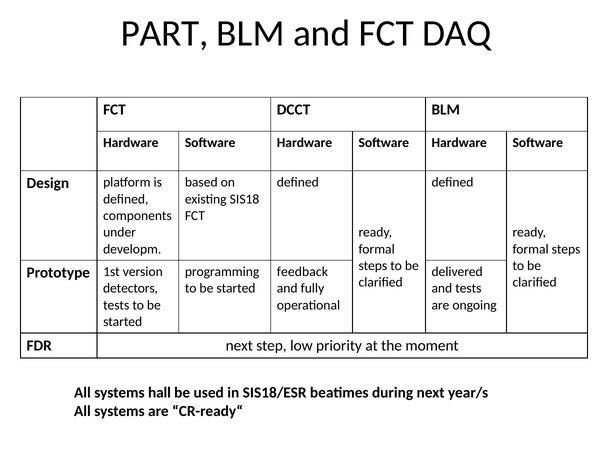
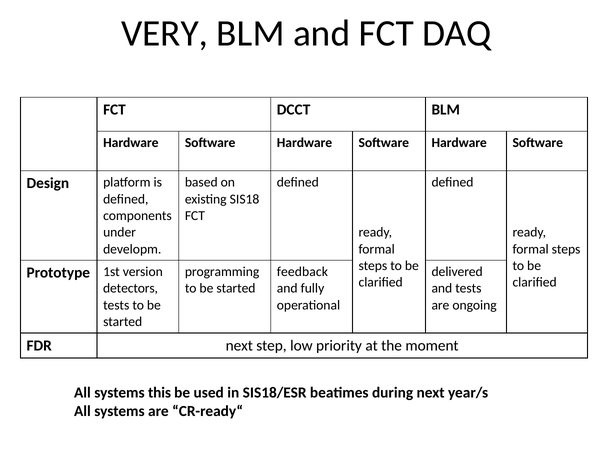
PART: PART -> VERY (165, 33)
hall: hall -> this (160, 393)
